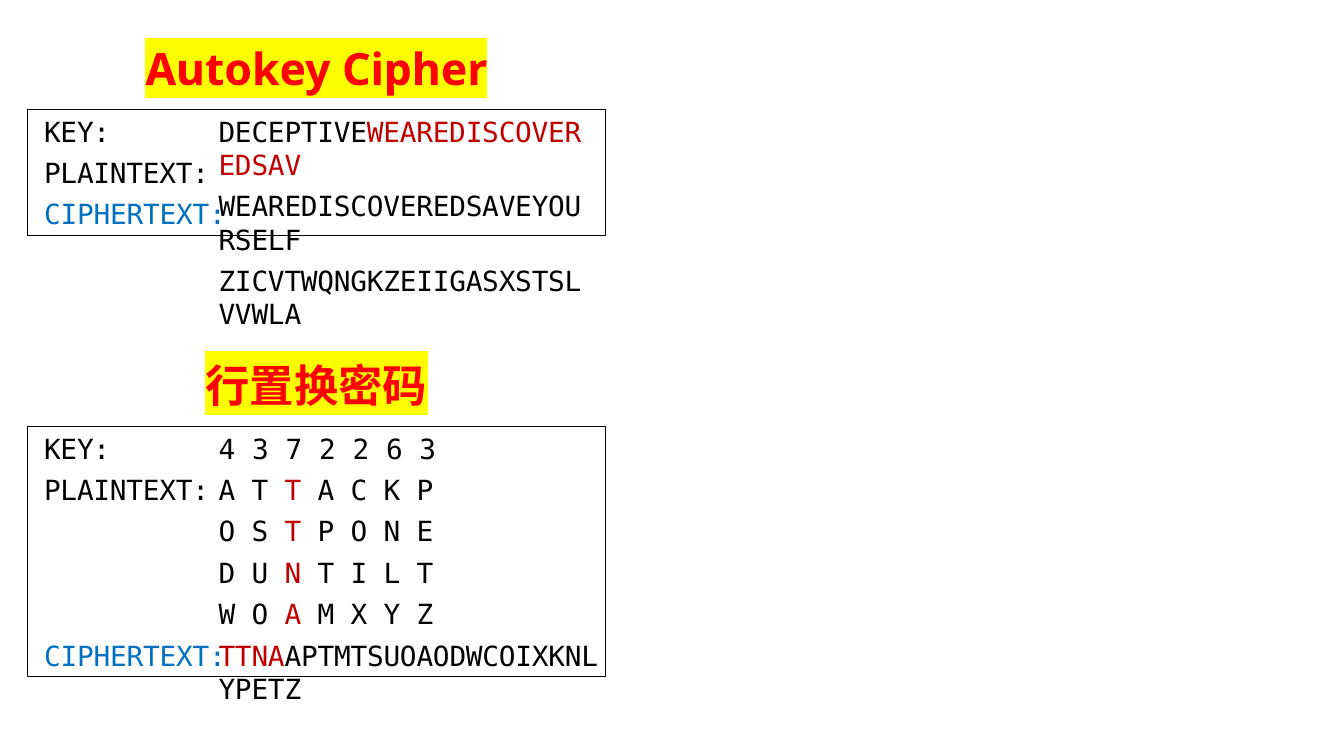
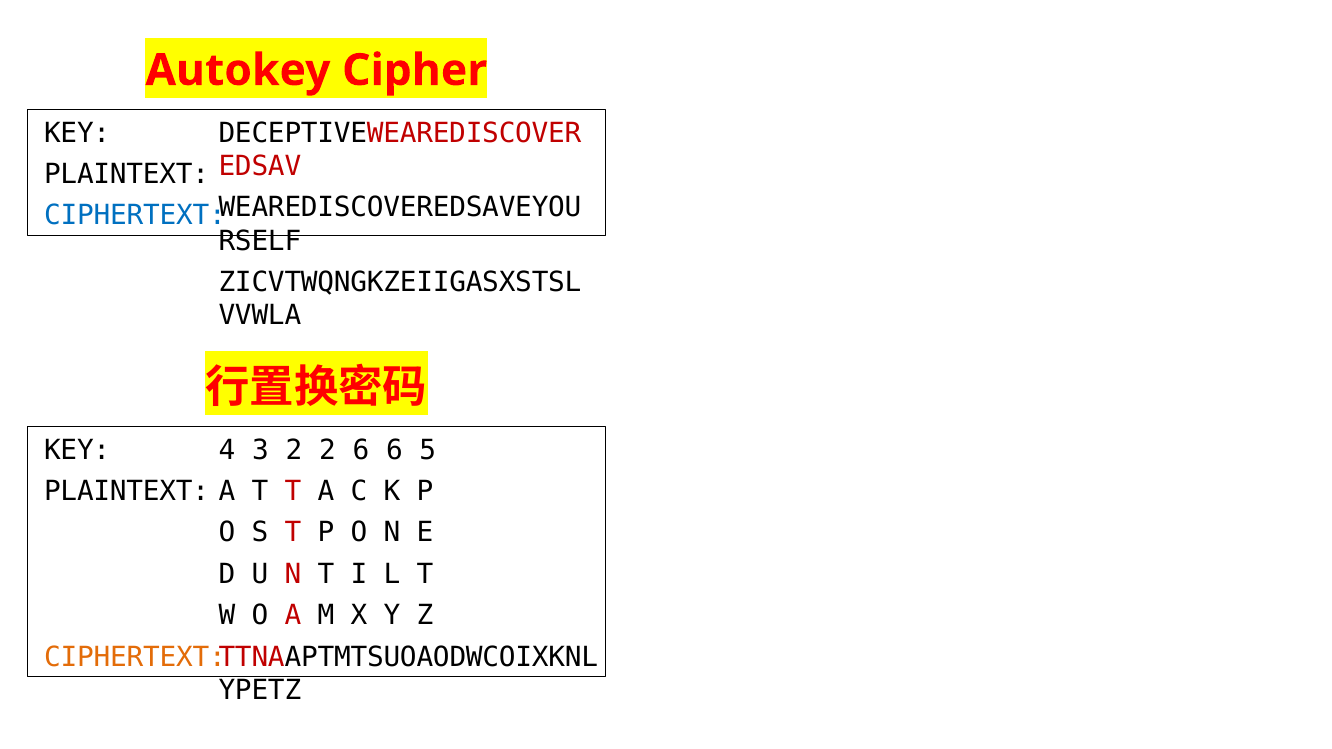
3 7: 7 -> 2 (294, 450)
2 2: 2 -> 6 (361, 450)
6 3: 3 -> 5 (428, 450)
CIPHERTEXT colour: blue -> orange (135, 657)
